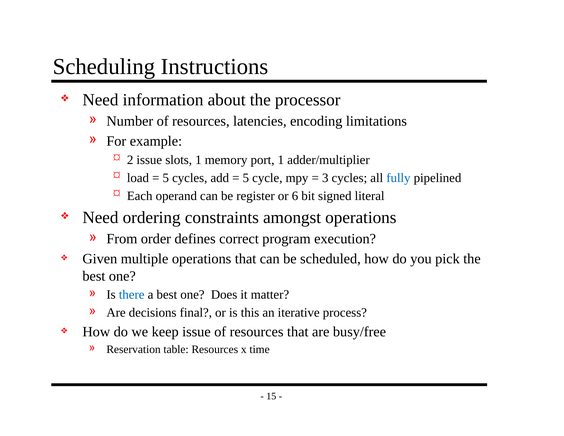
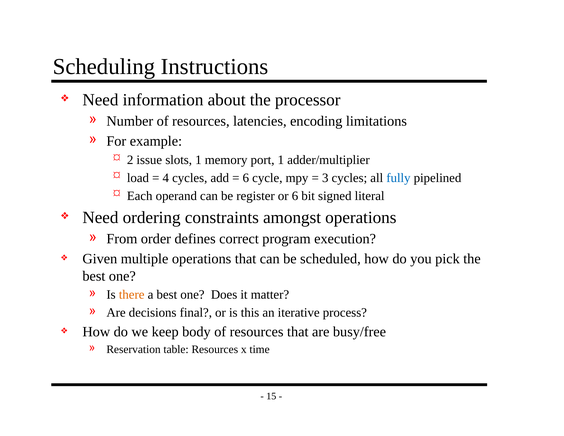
5: 5 -> 4 (166, 178)
5: 5 -> 6 (246, 178)
there colour: blue -> orange (132, 295)
keep issue: issue -> body (196, 332)
